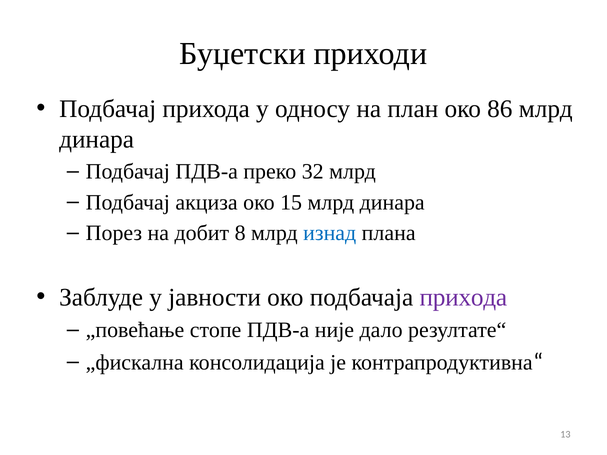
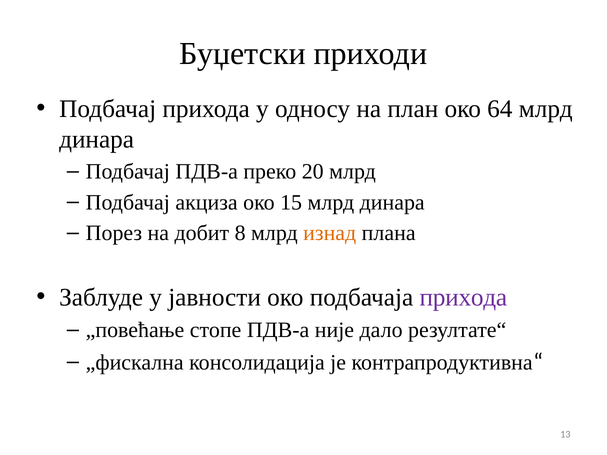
86: 86 -> 64 (500, 109)
32: 32 -> 20 (313, 172)
изнад colour: blue -> orange (330, 233)
